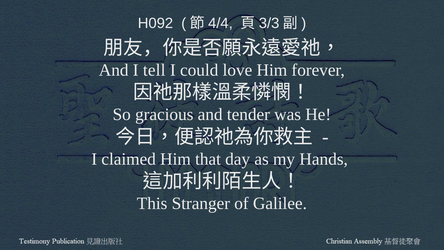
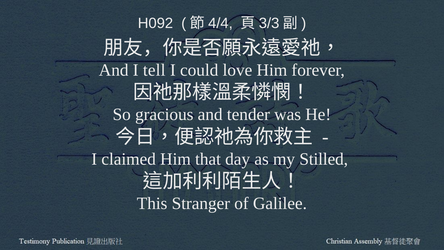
Hands: Hands -> Stilled (324, 159)
